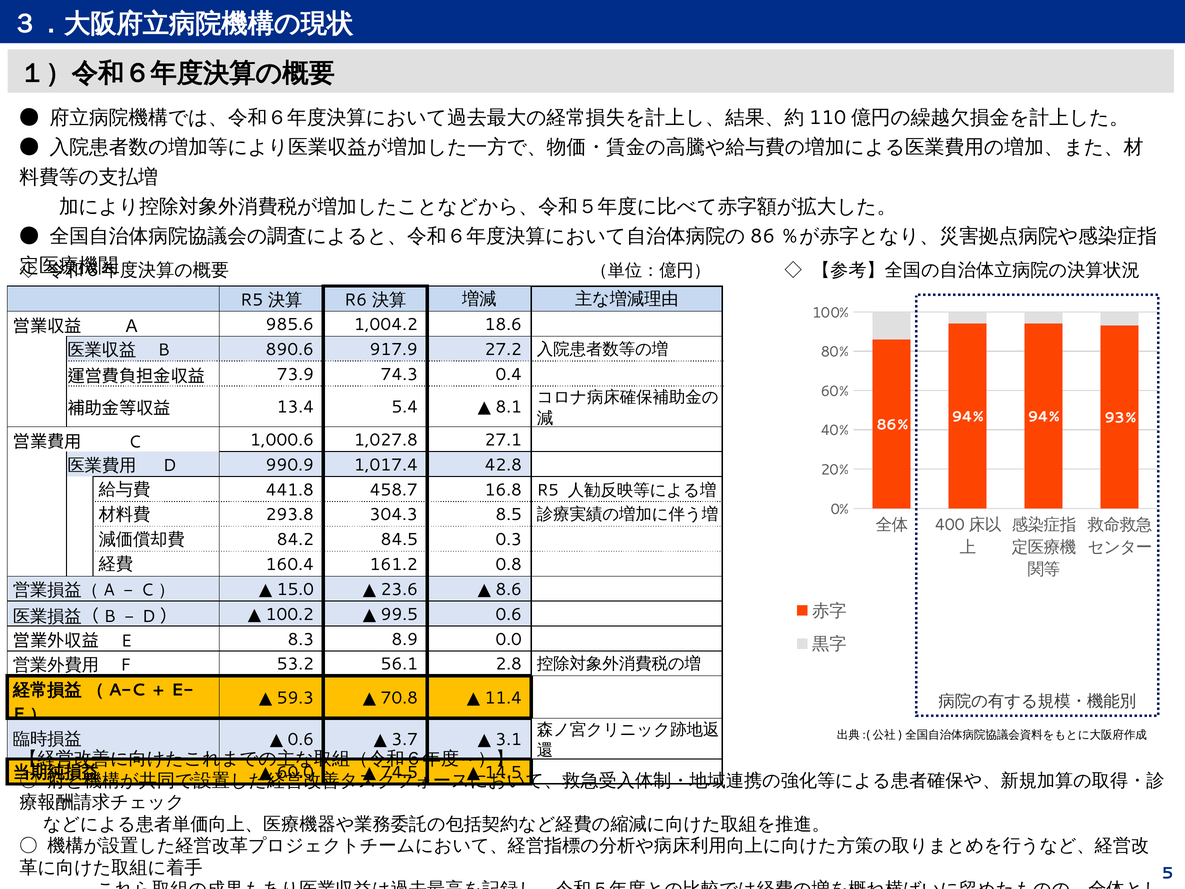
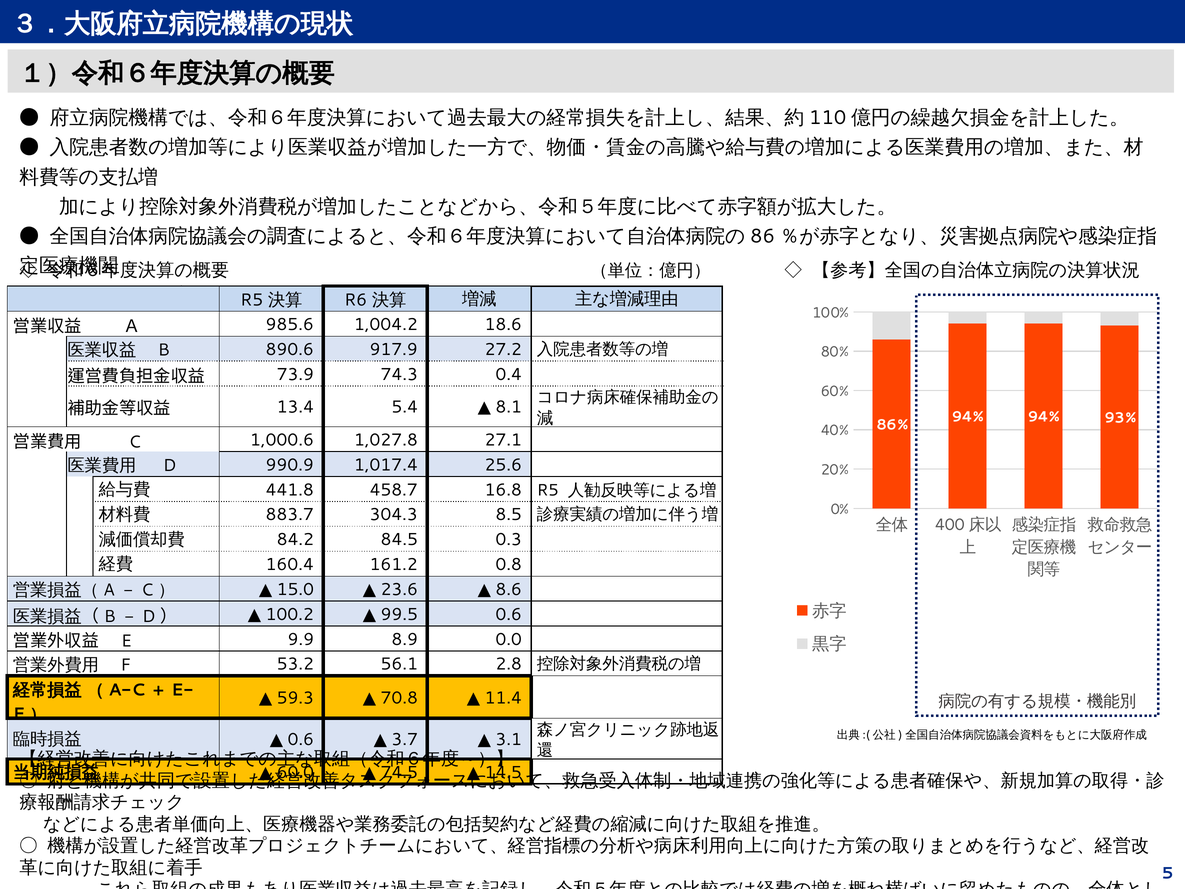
42.8: 42.8 -> 25.6 (503, 465)
293.8: 293.8 -> 883.7 (290, 515)
8.3: 8.3 -> 9.9 (301, 639)
